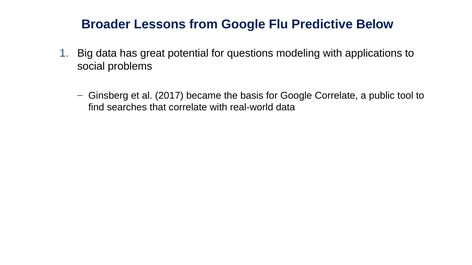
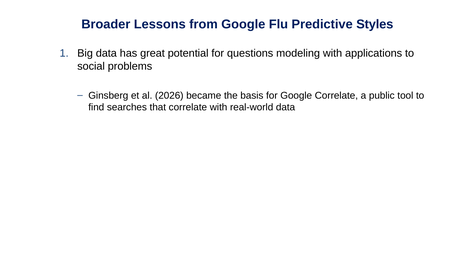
Below: Below -> Styles (375, 24)
2017: 2017 -> 2026 (169, 96)
